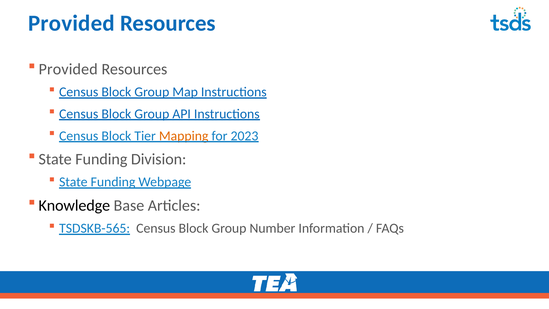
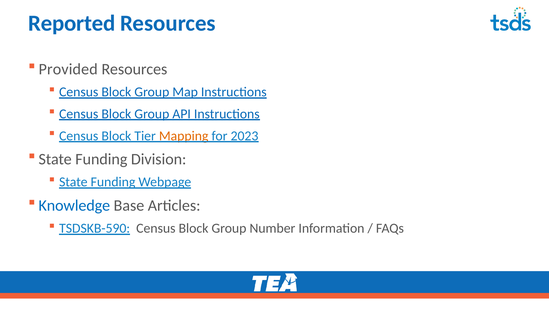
Provided: Provided -> Reported (72, 23)
Knowledge colour: black -> blue (74, 205)
TSDSKB-565: TSDSKB-565 -> TSDSKB-590 (95, 228)
